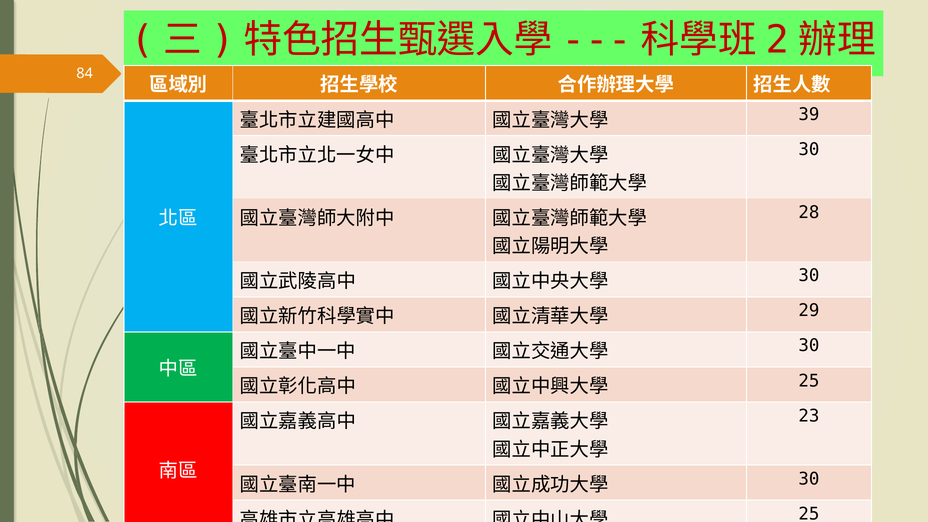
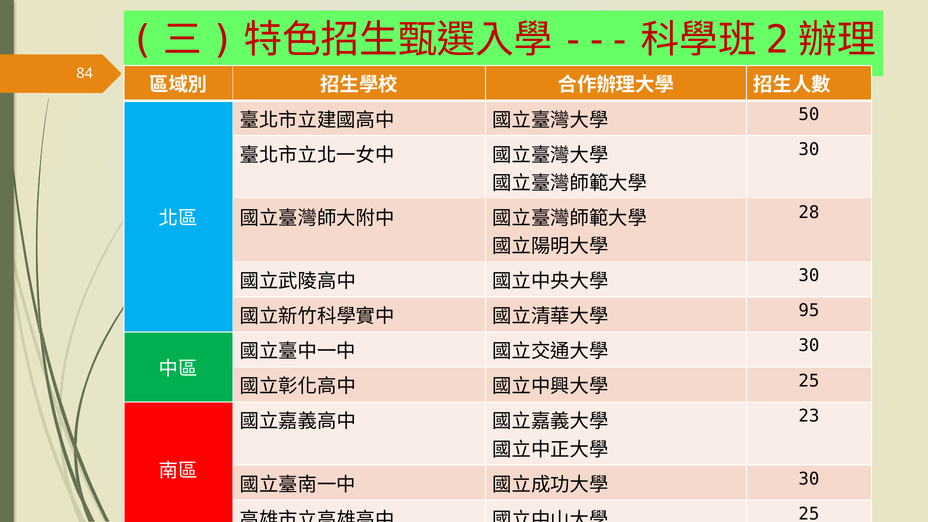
39: 39 -> 50 (809, 114)
29: 29 -> 95 (809, 311)
